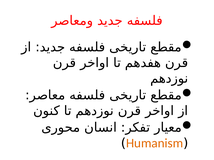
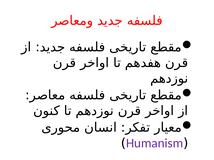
Humanism colour: orange -> purple (155, 144)
